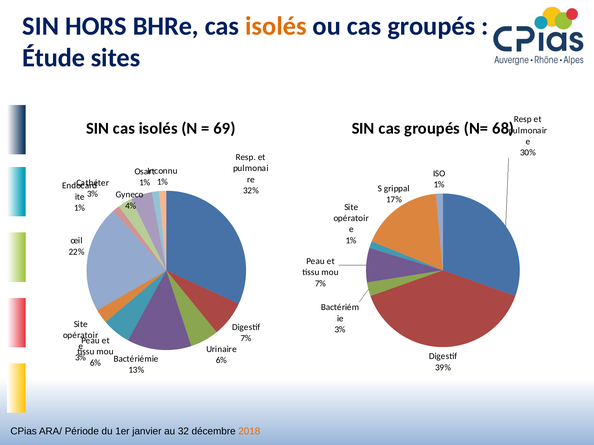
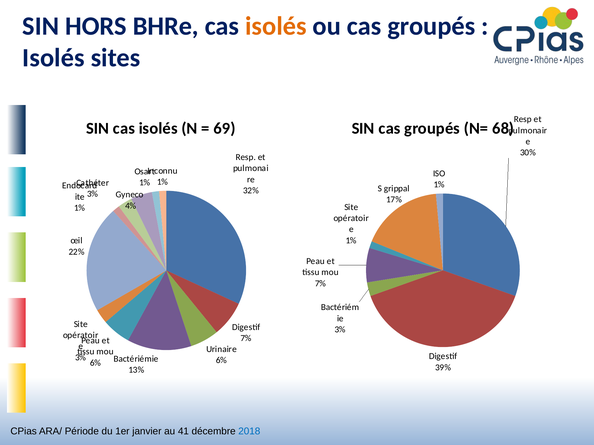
Étude: Étude -> Isolés (54, 58)
32: 32 -> 41 (183, 432)
2018 colour: orange -> blue (249, 432)
